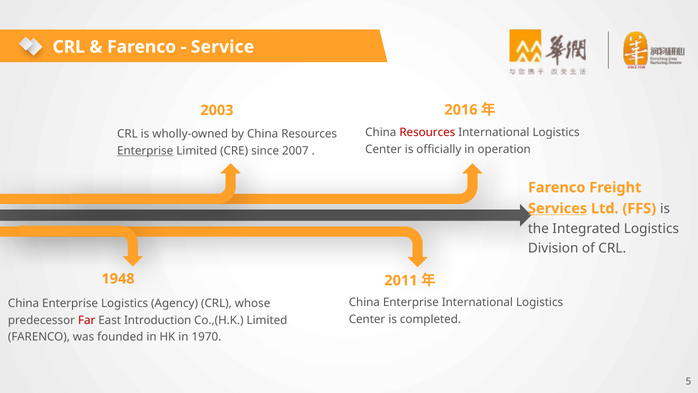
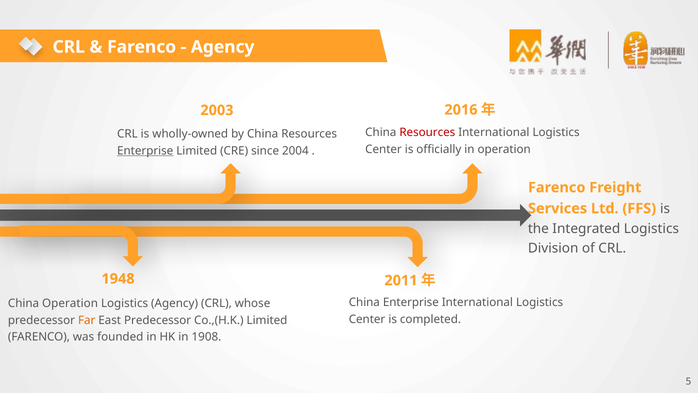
Service: Service -> Agency (223, 47)
2007: 2007 -> 2004 (295, 151)
Services underline: present -> none (558, 208)
Enterprise: Enterprise -> Operation (70, 303)
Far colour: red -> orange (87, 320)
East Introduction: Introduction -> Predecessor (158, 320)
1970: 1970 -> 1908 (206, 337)
